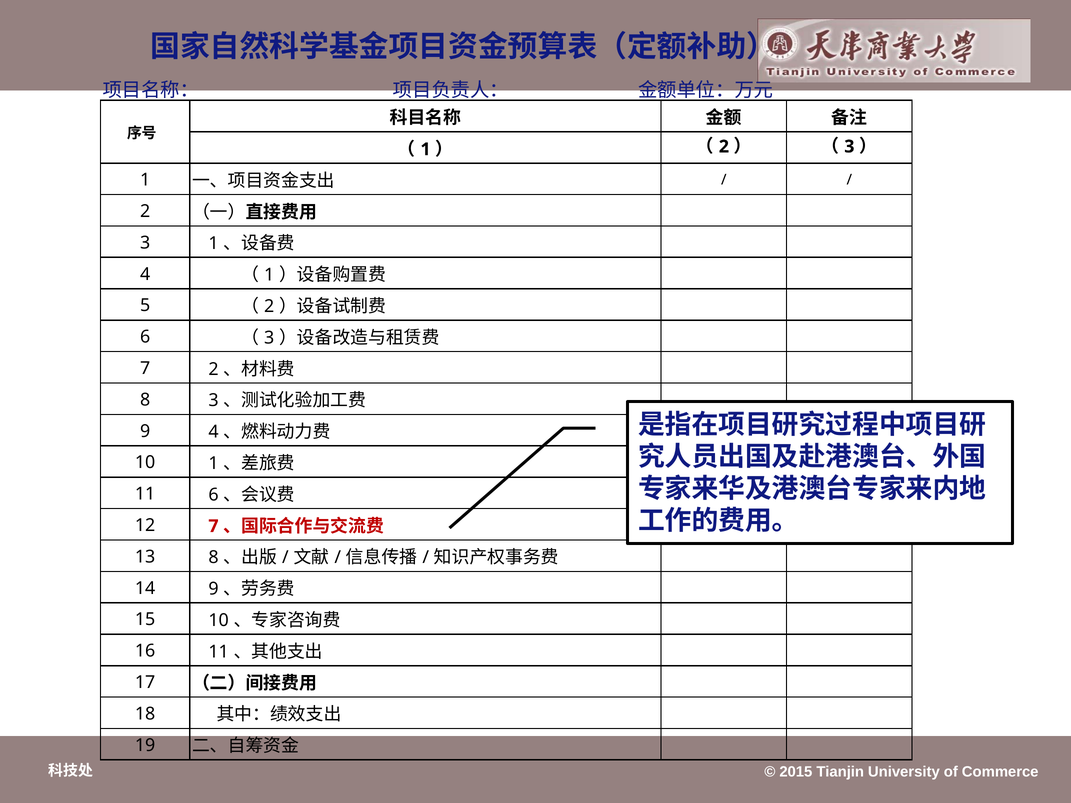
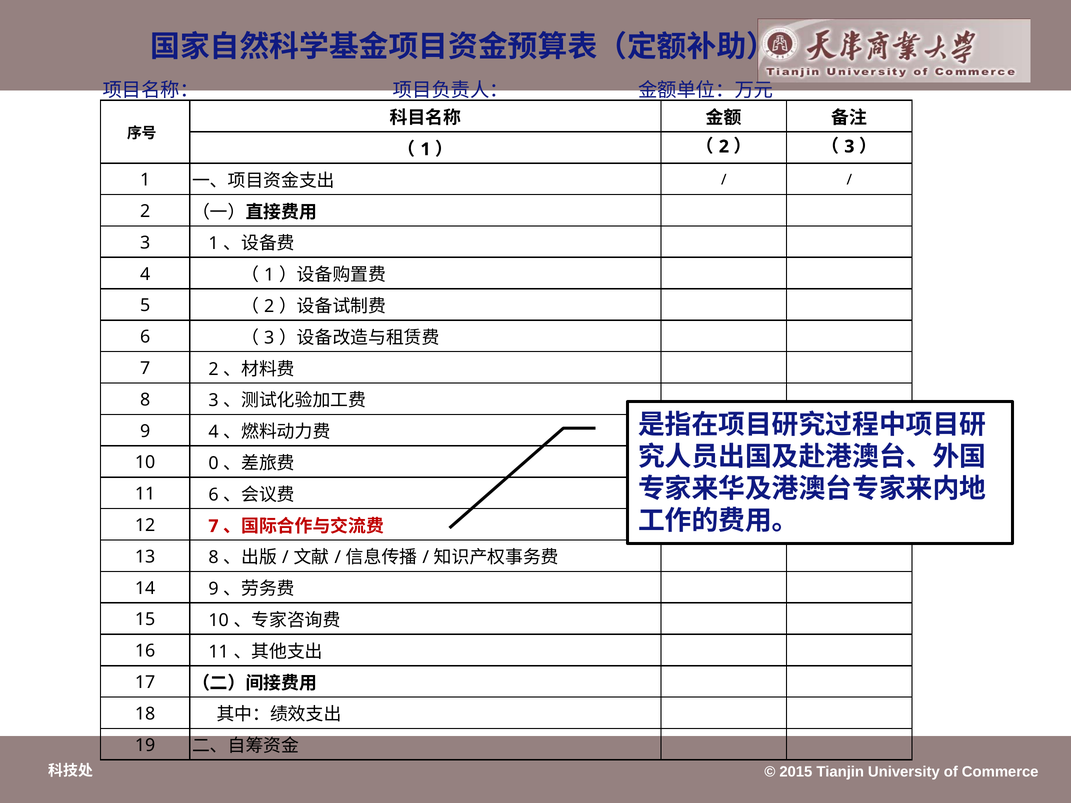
10 1: 1 -> 0 (213, 463)
